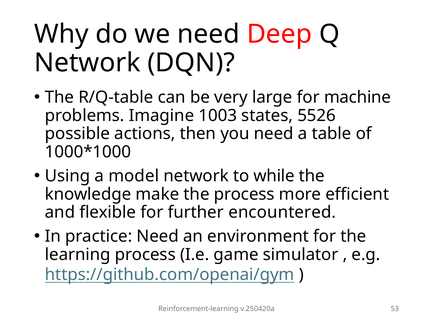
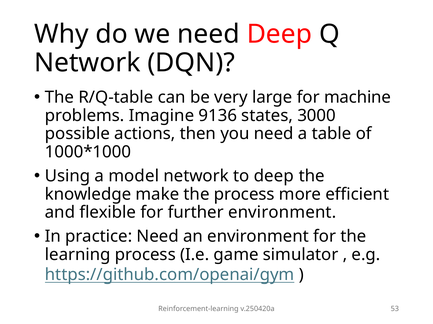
1003: 1003 -> 9136 (218, 116)
5526: 5526 -> 3000 (317, 116)
to while: while -> deep (274, 176)
further encountered: encountered -> environment (282, 213)
